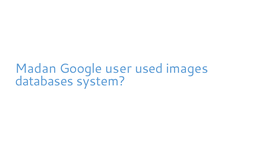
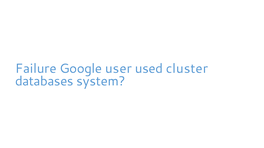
Madan: Madan -> Failure (36, 69)
images: images -> cluster (187, 69)
